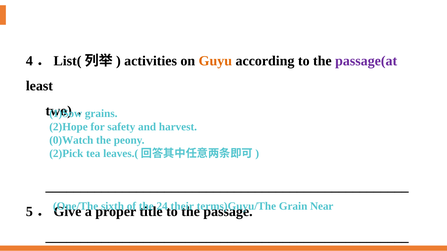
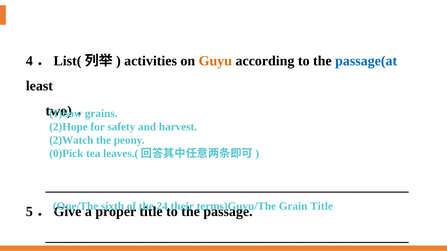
passage(at colour: purple -> blue (366, 61)
0)Watch: 0)Watch -> 2)Watch (71, 140)
2)Pick: 2)Pick -> 0)Pick (66, 154)
Grain Near: Near -> Title (322, 206)
